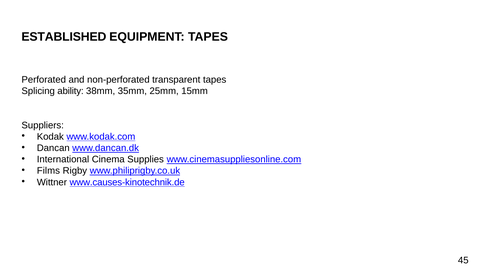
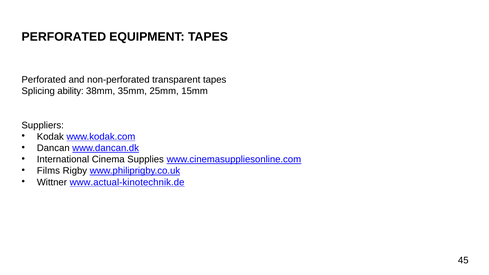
ESTABLISHED: ESTABLISHED -> PERFORATED (64, 37)
www.causes-kinotechnik.de: www.causes-kinotechnik.de -> www.actual-kinotechnik.de (127, 182)
